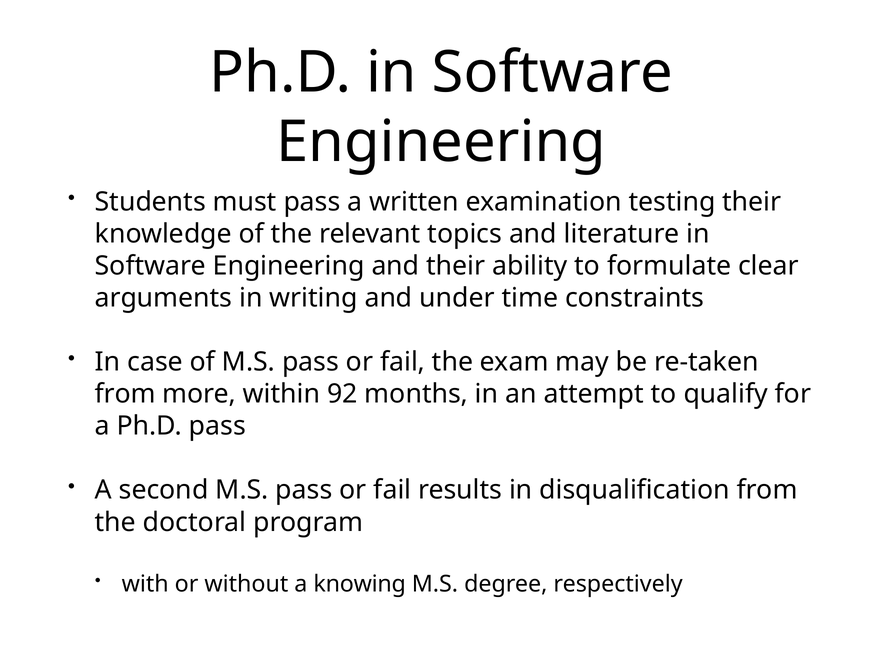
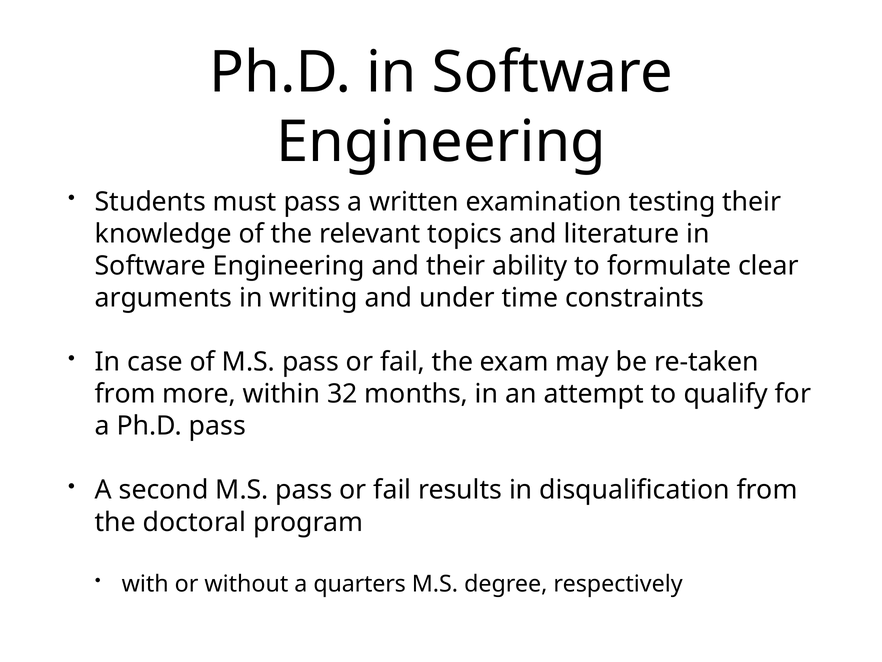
92: 92 -> 32 (342, 394)
knowing: knowing -> quarters (360, 583)
